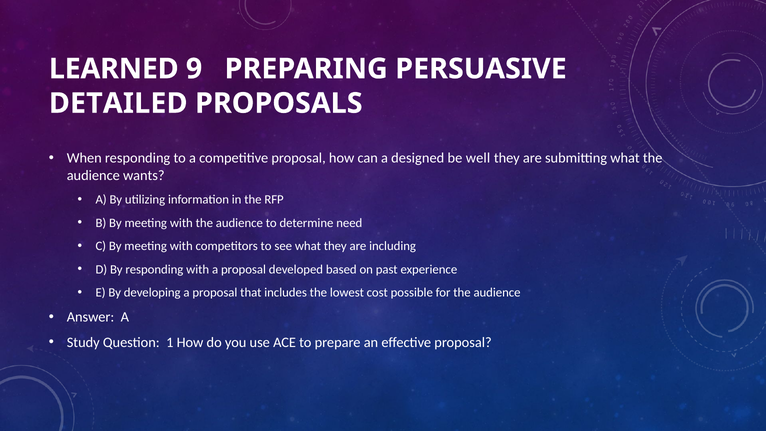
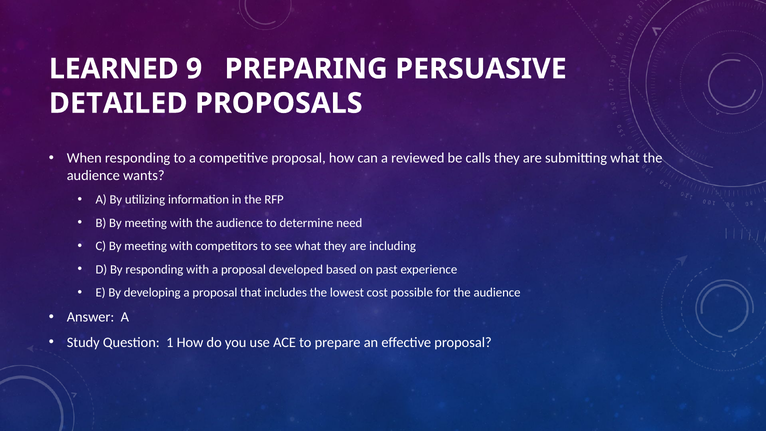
designed: designed -> reviewed (418, 158)
well: well -> calls (478, 158)
